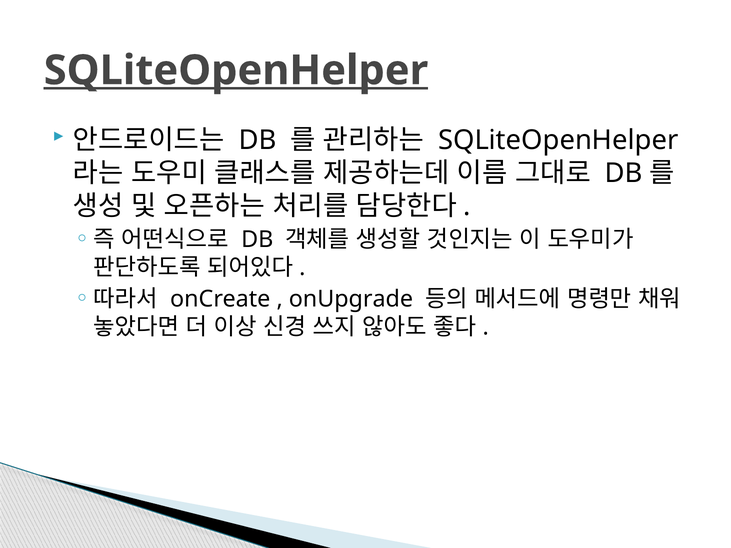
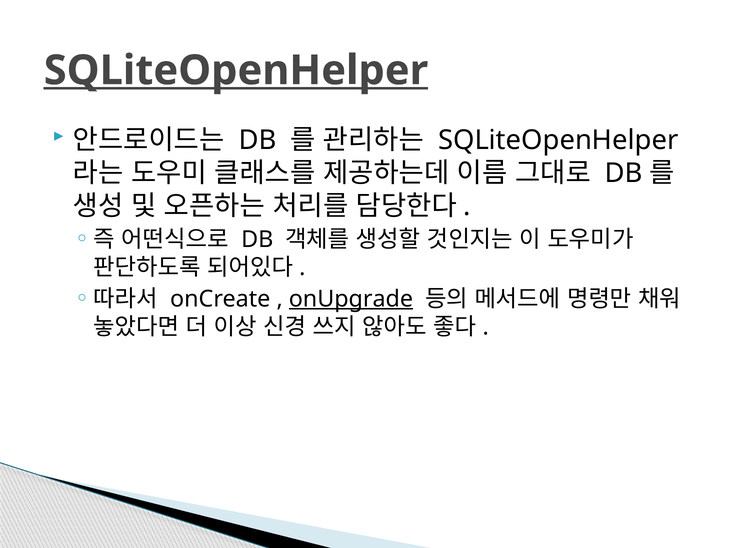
onUpgrade underline: none -> present (351, 299)
